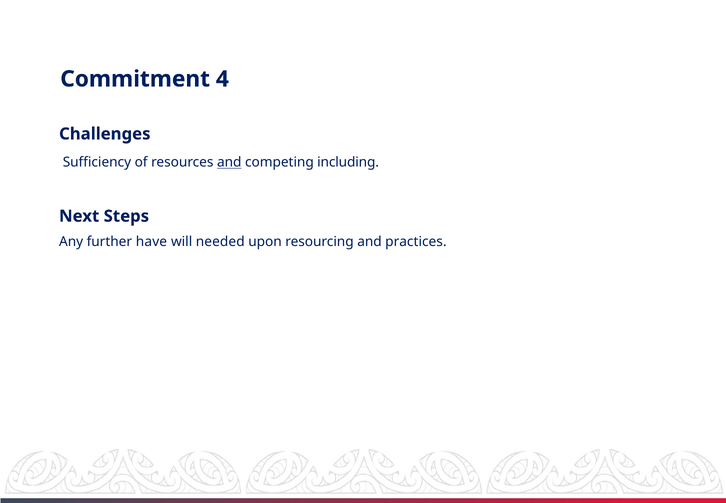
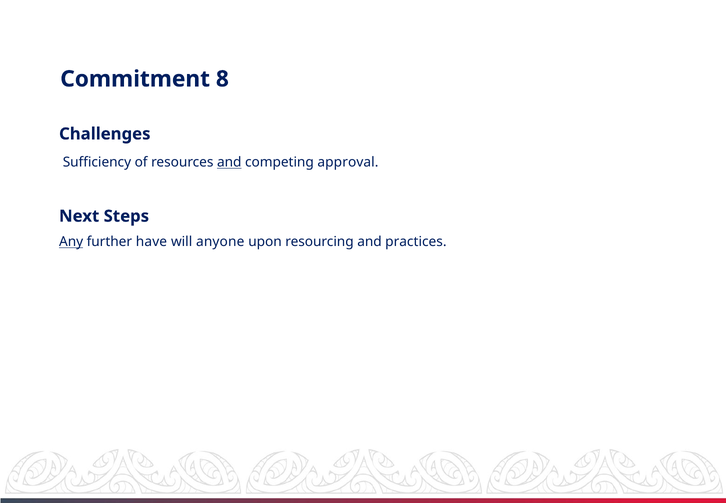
4: 4 -> 8 (222, 79)
including: including -> approval (348, 162)
Any underline: none -> present (71, 242)
needed: needed -> anyone (220, 242)
